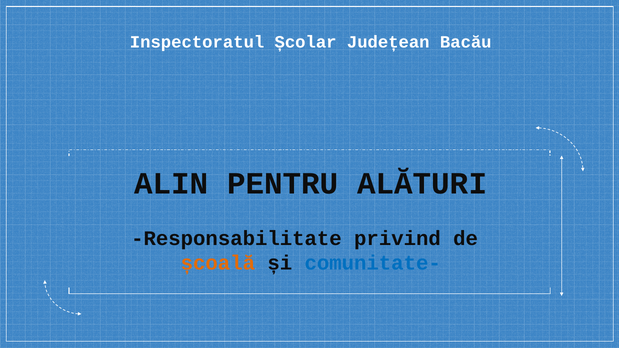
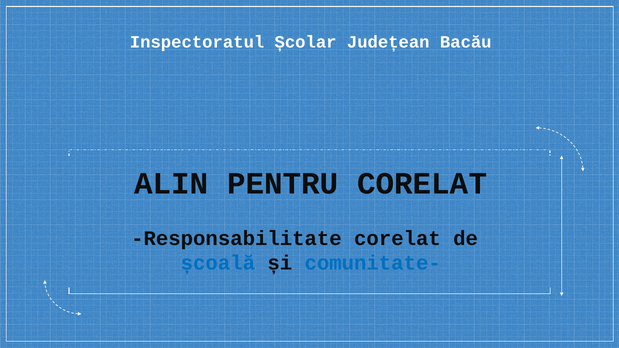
PENTRU ALĂTURI: ALĂTURI -> CORELAT (422, 183)
Responsabilitate privind: privind -> corelat (397, 238)
școală colour: orange -> blue (218, 263)
